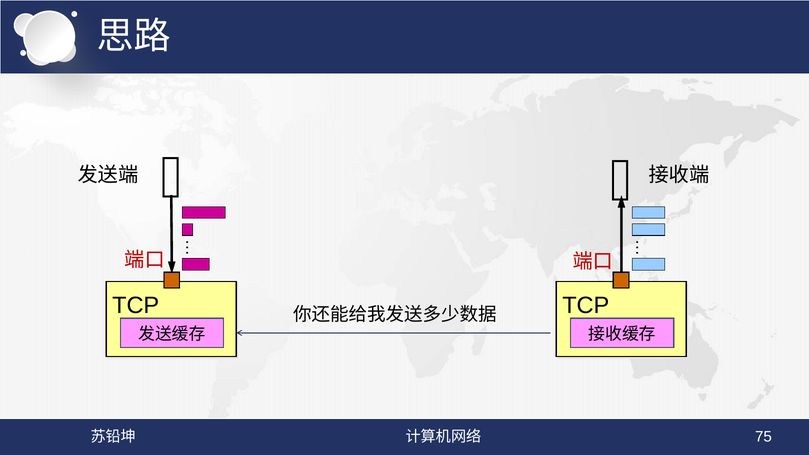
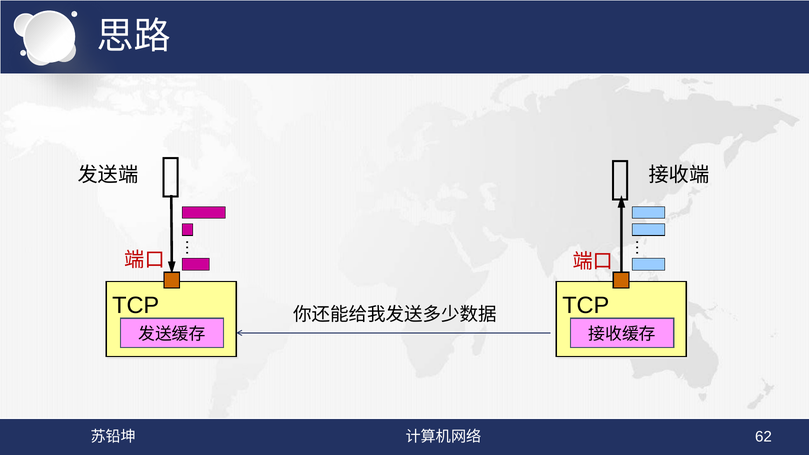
75: 75 -> 62 (763, 437)
